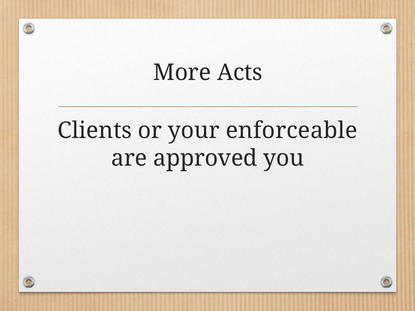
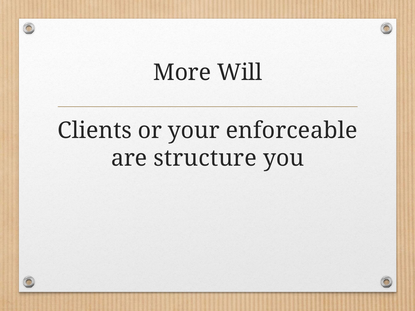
Acts: Acts -> Will (240, 73)
approved: approved -> structure (205, 158)
